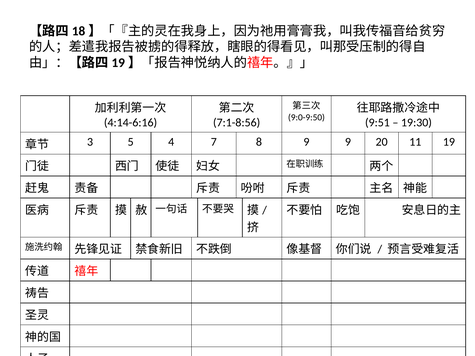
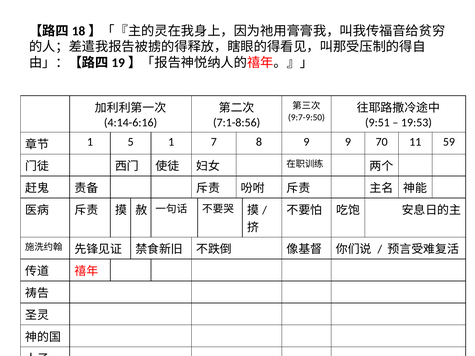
9:0-9:50: 9:0-9:50 -> 9:7-9:50 (306, 117)
19:30: 19:30 -> 19:53 (416, 123)
3: 3 -> 1 (90, 142)
5 4: 4 -> 1 (171, 142)
20: 20 -> 70 (382, 142)
19: 19 -> 59 (449, 142)
